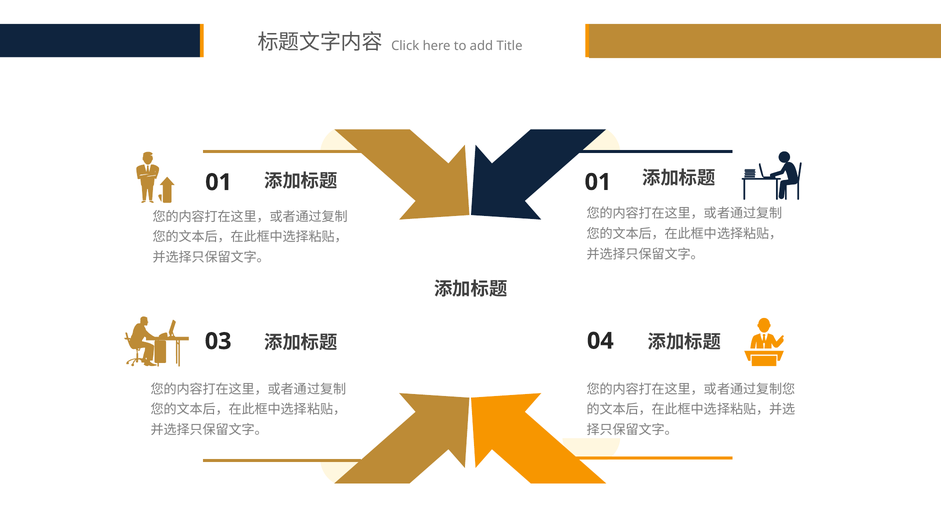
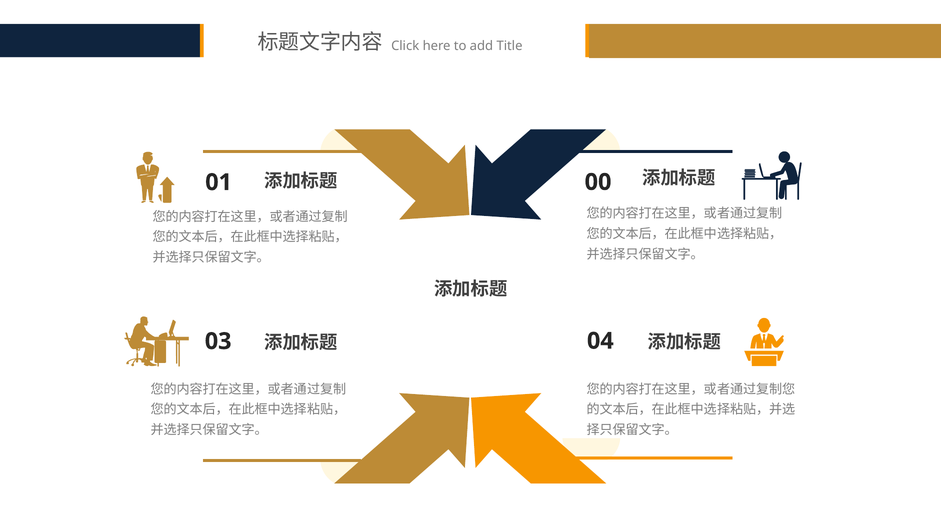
01 01: 01 -> 00 (598, 182)
